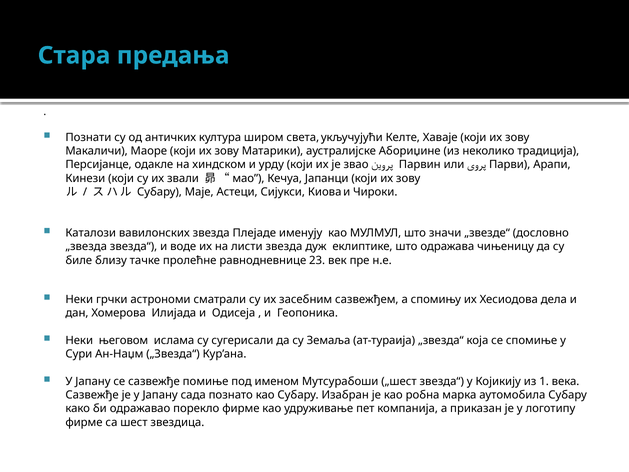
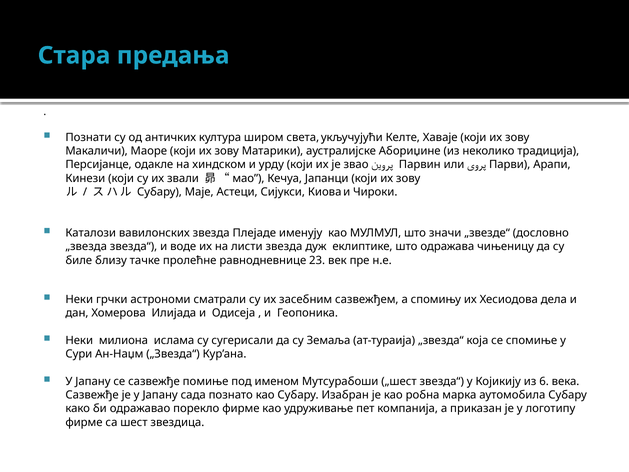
његовом: његовом -> милиона (123, 340)
1: 1 -> 6 (544, 381)
